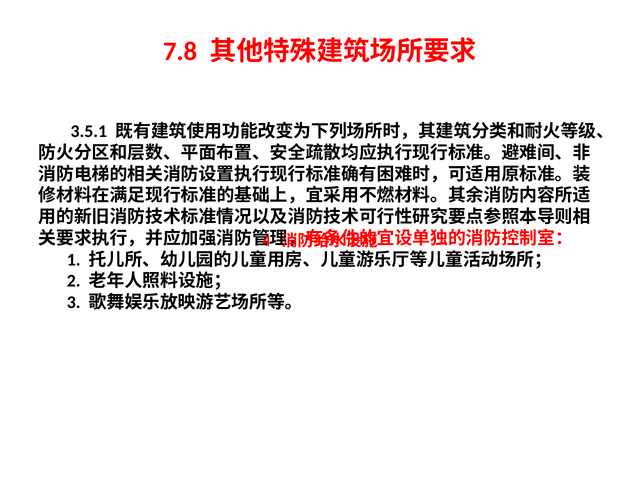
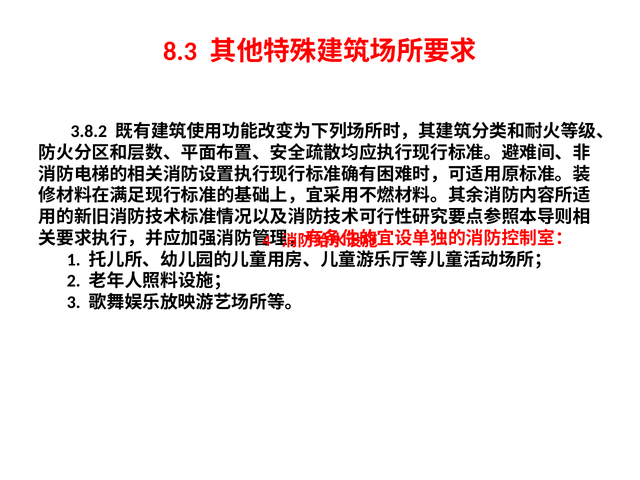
7.8: 7.8 -> 8.3 (180, 51)
3.5.1: 3.5.1 -> 3.8.2 (89, 132)
